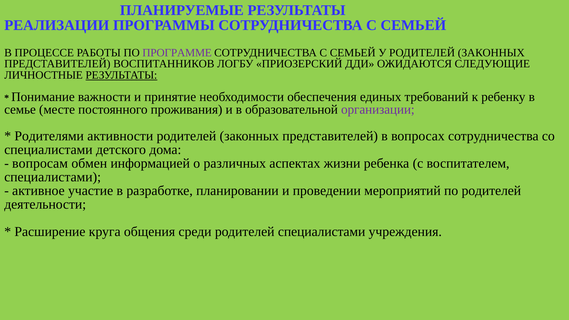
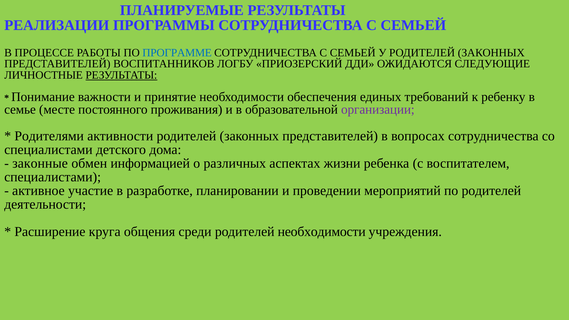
ПРОГРАММЕ colour: purple -> blue (177, 53)
вопросам: вопросам -> законные (40, 163)
родителей специалистами: специалистами -> необходимости (322, 232)
